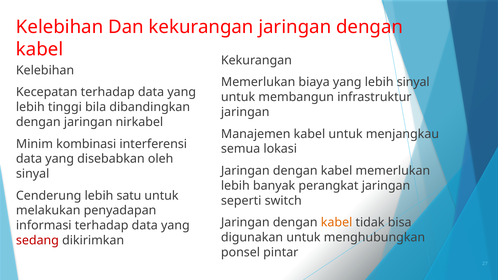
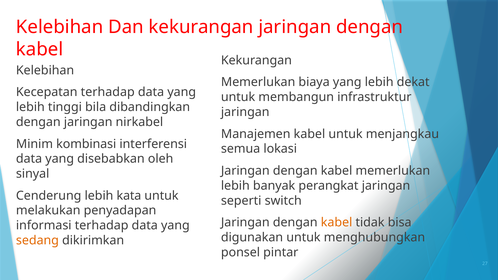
lebih sinyal: sinyal -> dekat (413, 82)
satu: satu -> kata (129, 196)
sedang colour: red -> orange (37, 241)
